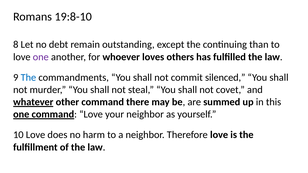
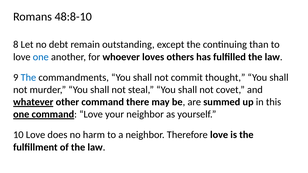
19:8-10: 19:8-10 -> 48:8-10 (73, 17)
one colour: purple -> blue (41, 57)
silenced: silenced -> thought (225, 78)
